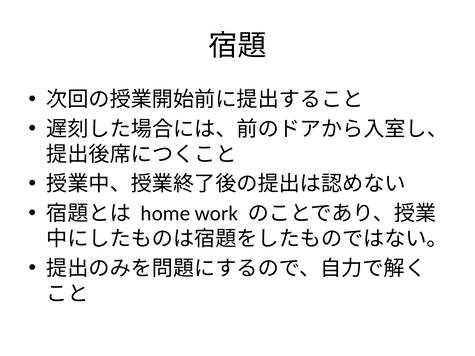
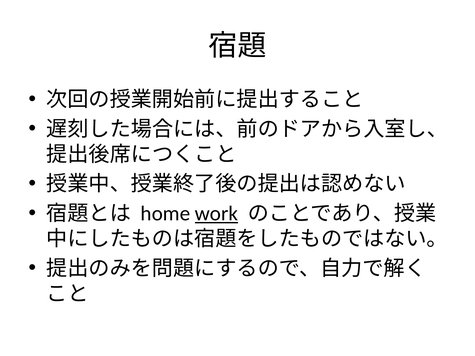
work underline: none -> present (216, 214)
